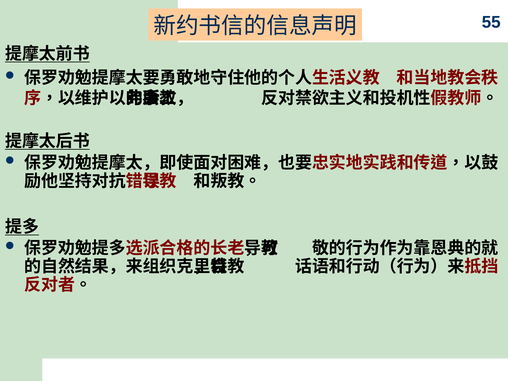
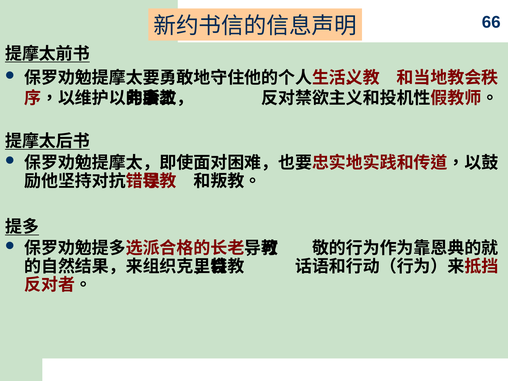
55: 55 -> 66 (491, 22)
